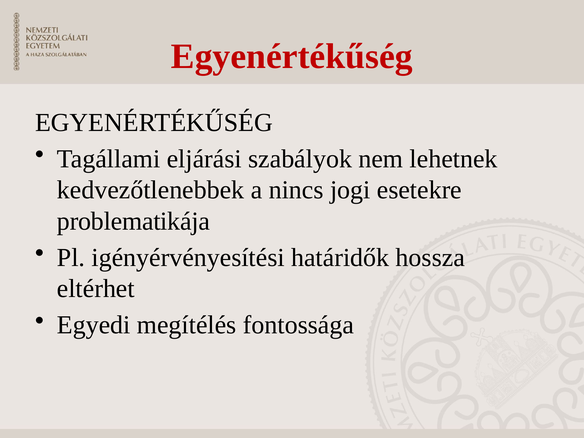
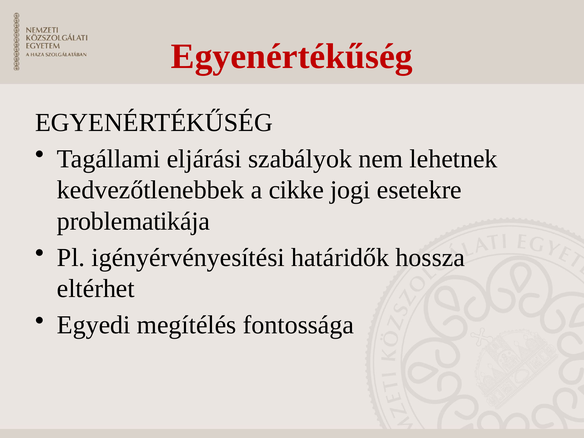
nincs: nincs -> cikke (296, 190)
